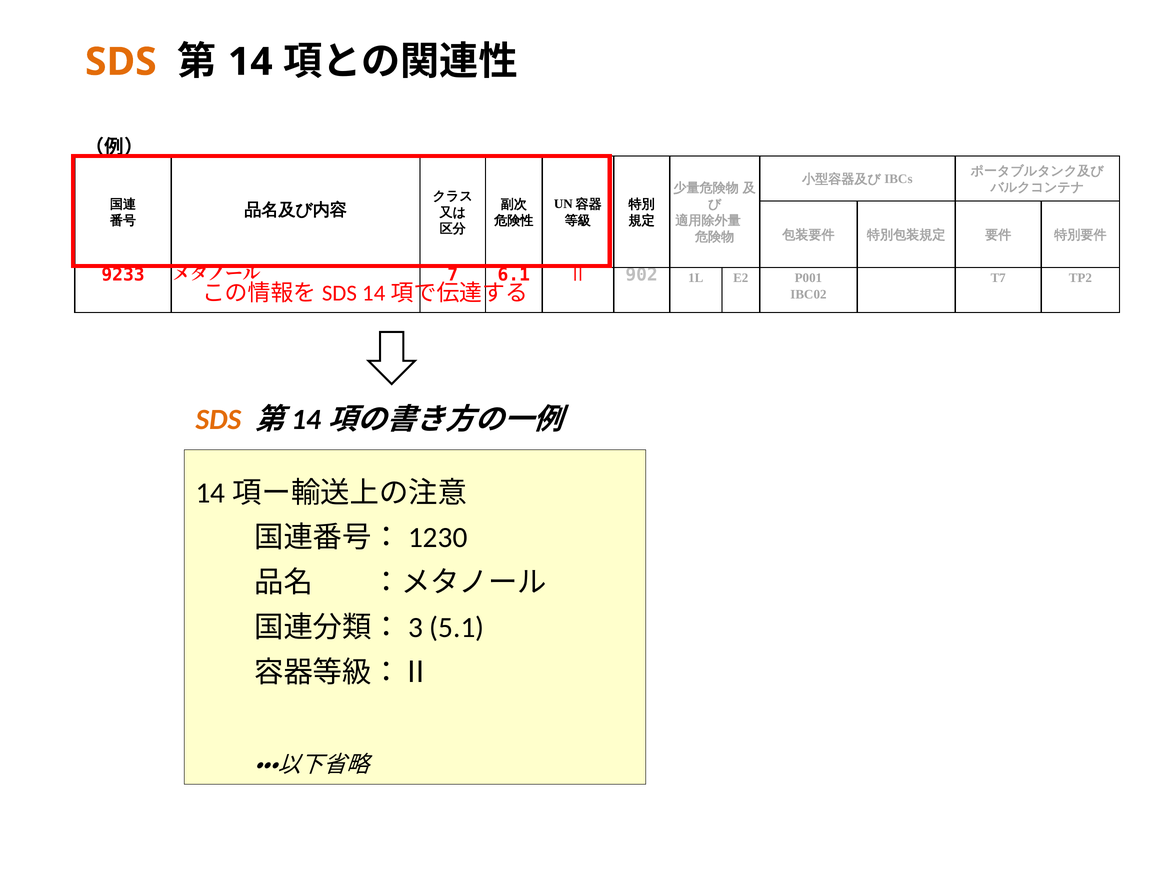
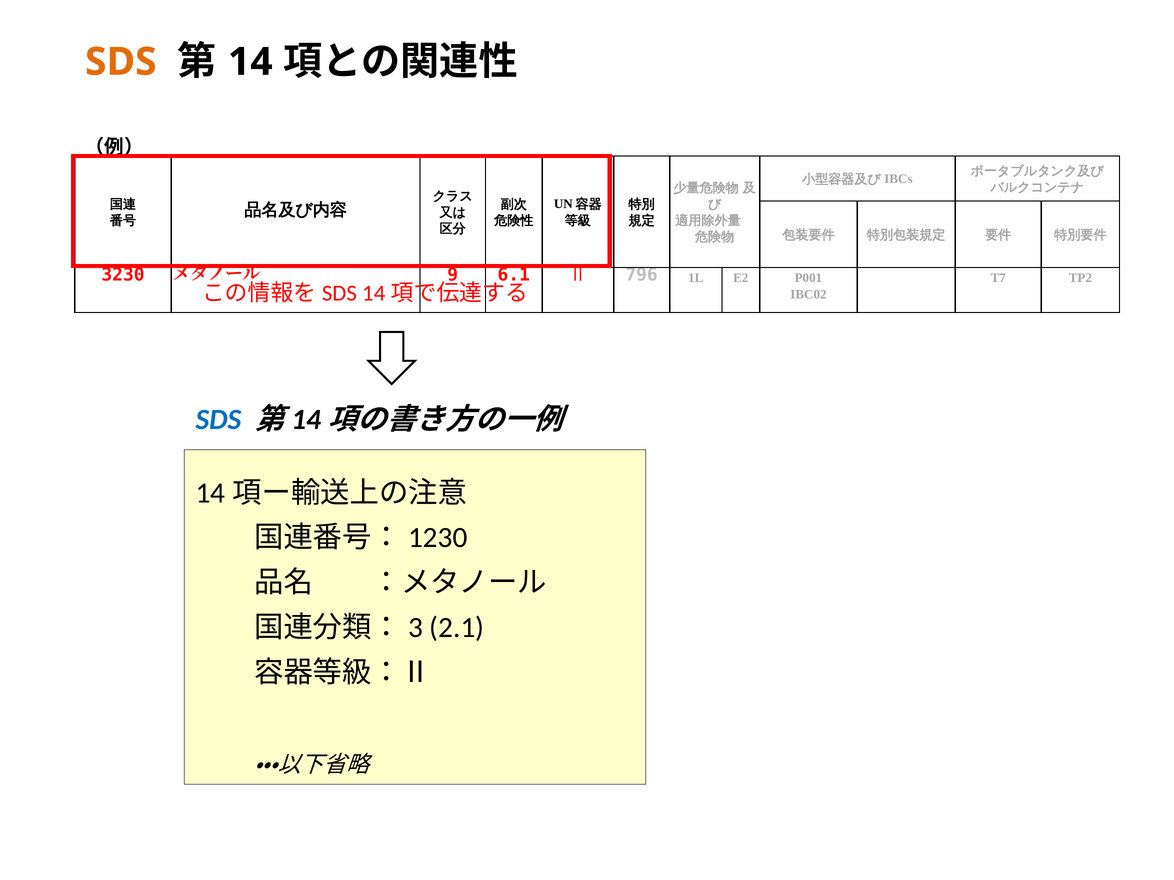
9233: 9233 -> 3230 (123, 275)
7: 7 -> 9 (453, 275)
902: 902 -> 796 (642, 275)
SDS colour: orange -> blue (218, 420)
5.1: 5.1 -> 2.1 (457, 628)
